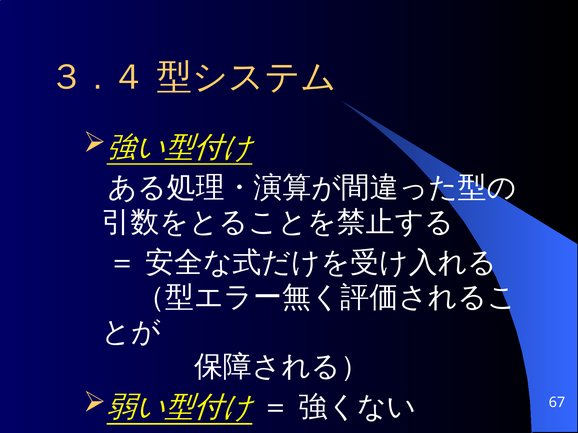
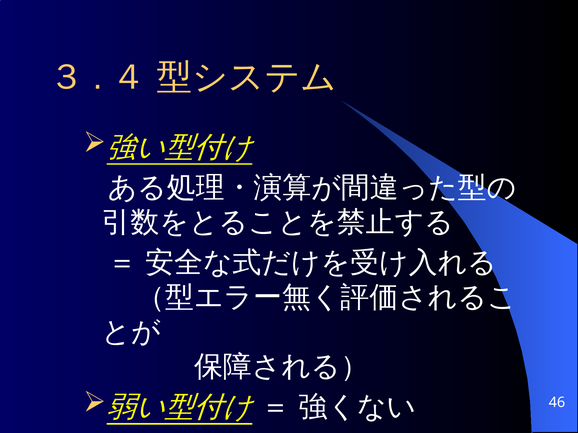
67: 67 -> 46 (557, 403)
